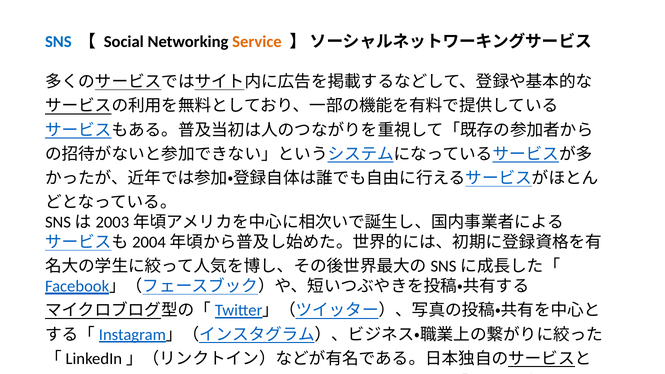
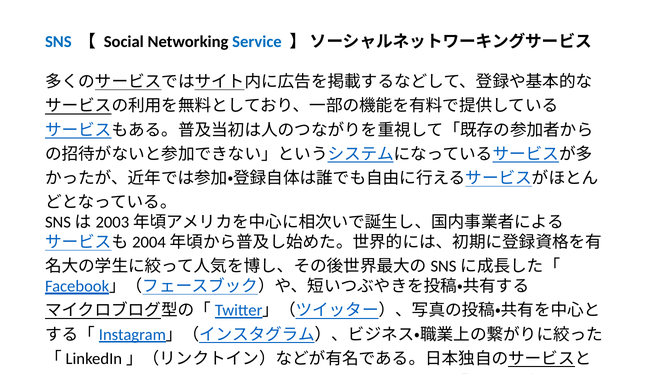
Service colour: orange -> blue (257, 42)
